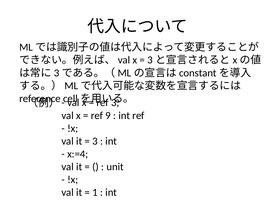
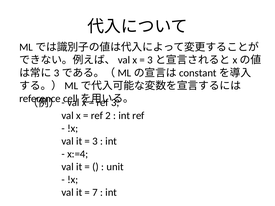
9: 9 -> 2 (108, 116)
1: 1 -> 7 (95, 193)
